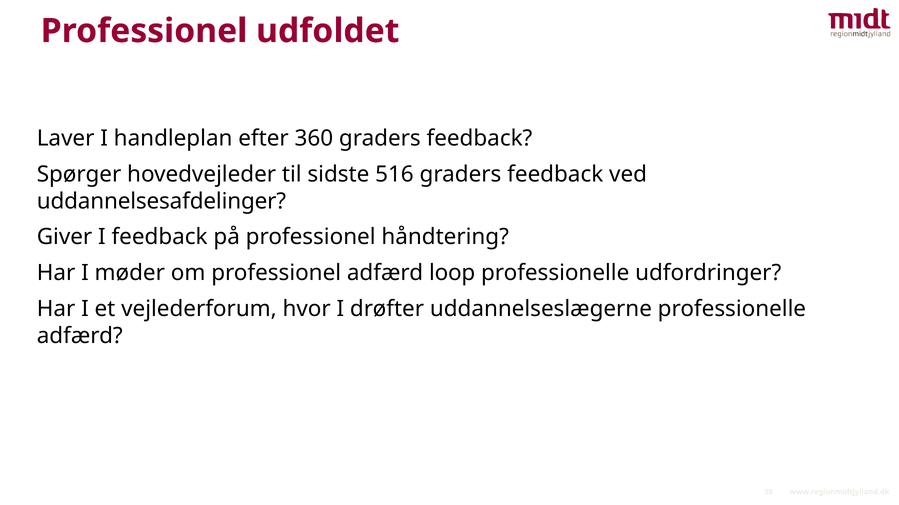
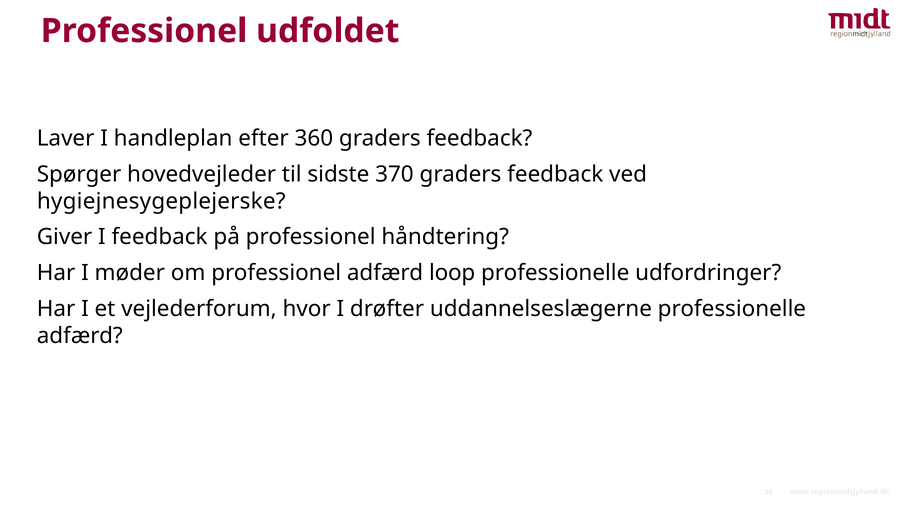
516: 516 -> 370 (394, 174)
uddannelsesafdelinger: uddannelsesafdelinger -> hygiejnesygeplejerske (161, 201)
